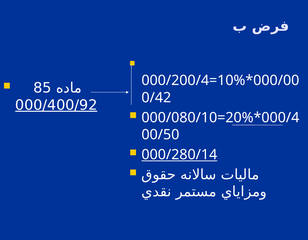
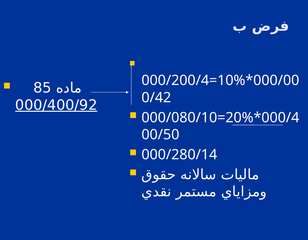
000/280/14 underline: present -> none (179, 155)
